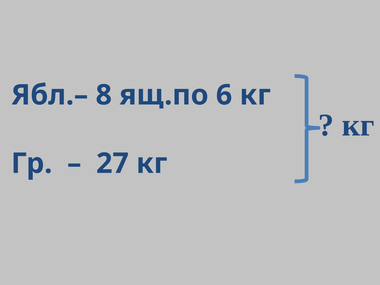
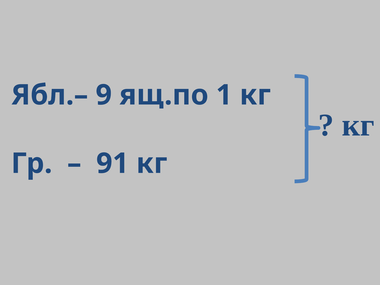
8: 8 -> 9 (104, 95)
6: 6 -> 1 (224, 95)
27: 27 -> 91 (112, 163)
